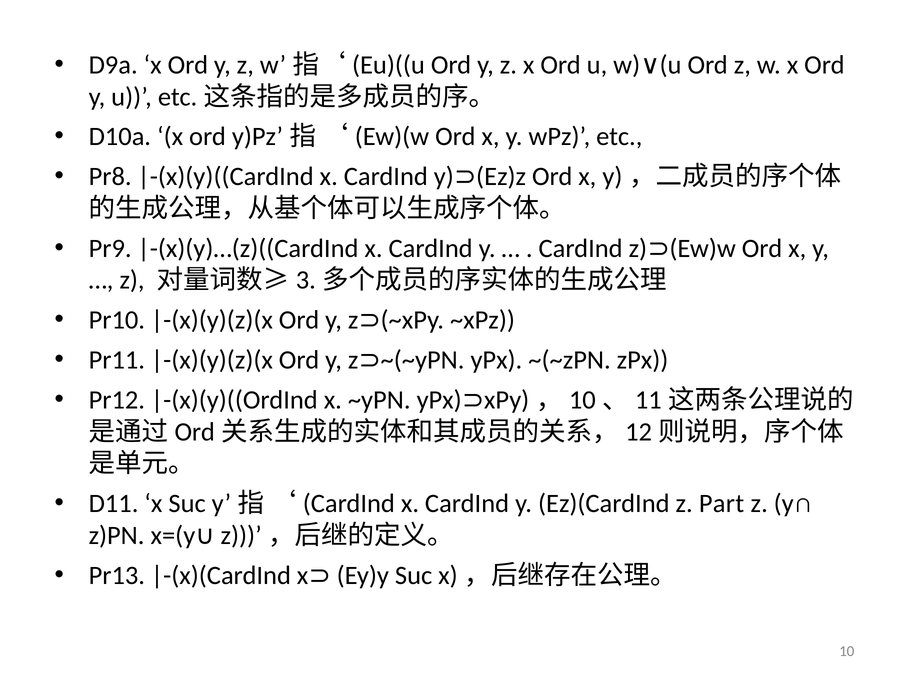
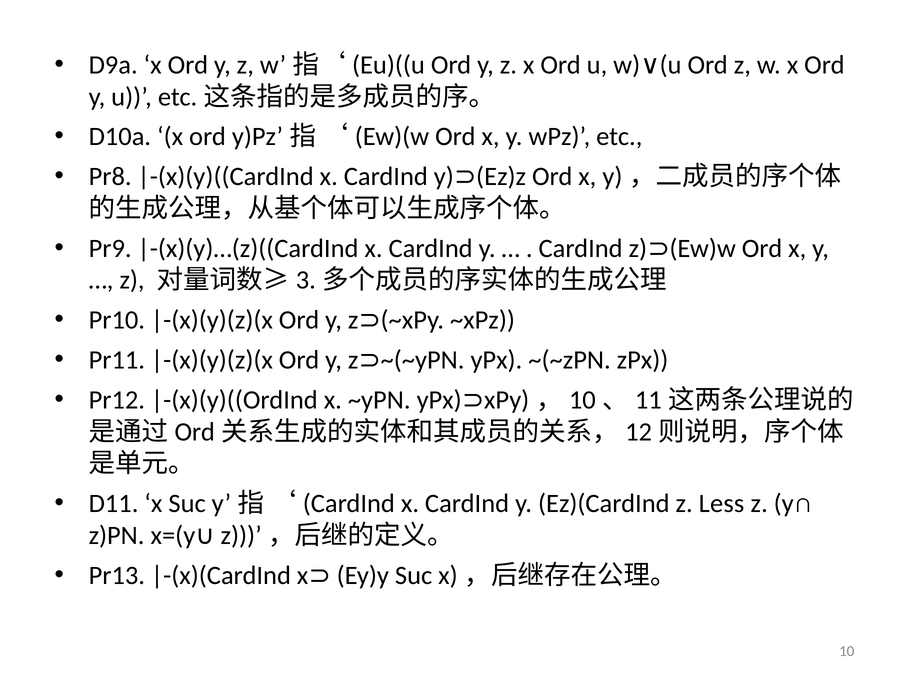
Part: Part -> Less (722, 503)
